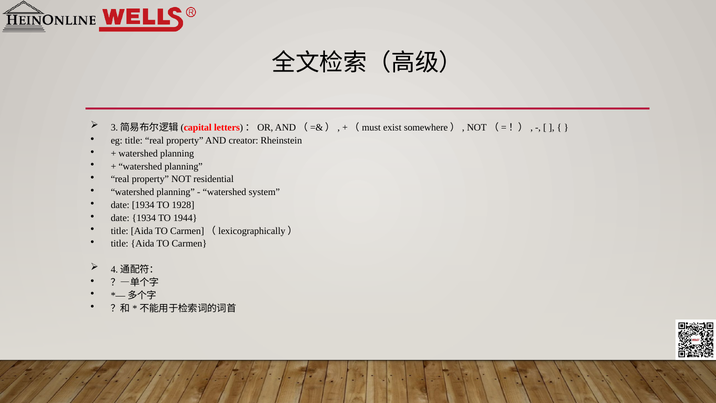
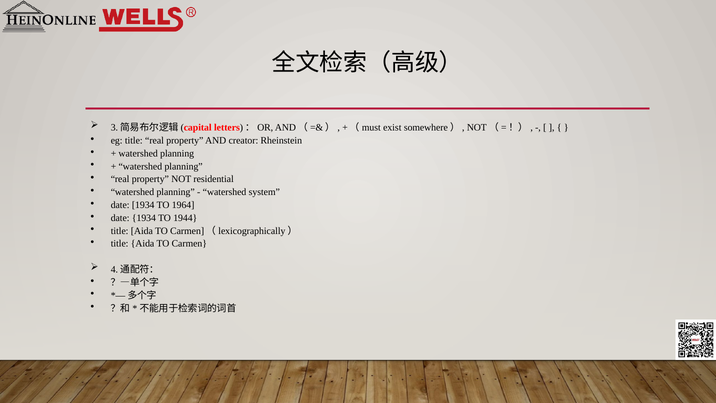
1928: 1928 -> 1964 (183, 205)
